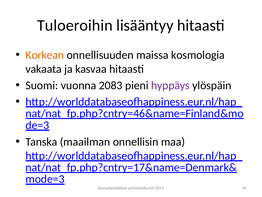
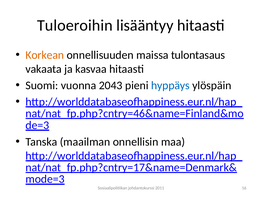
kosmologia: kosmologia -> tulontasaus (198, 55)
2083: 2083 -> 2043 (111, 85)
hyppäys colour: purple -> blue (170, 85)
